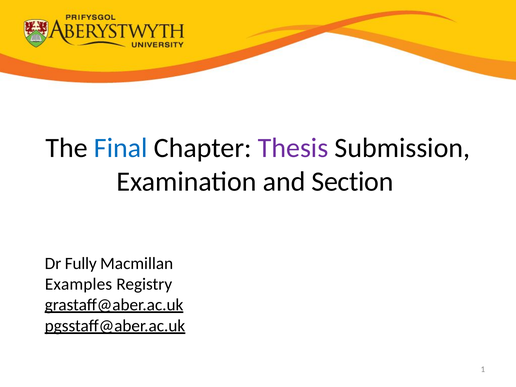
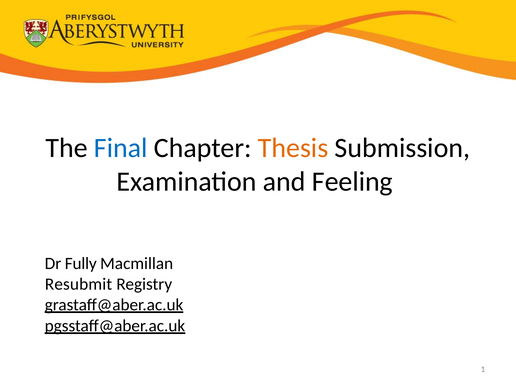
Thesis colour: purple -> orange (293, 148)
Section: Section -> Feeling (352, 182)
Examples: Examples -> Resubmit (79, 284)
